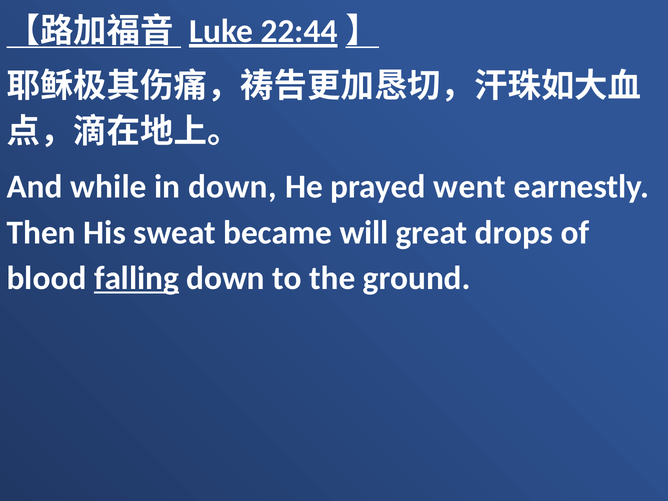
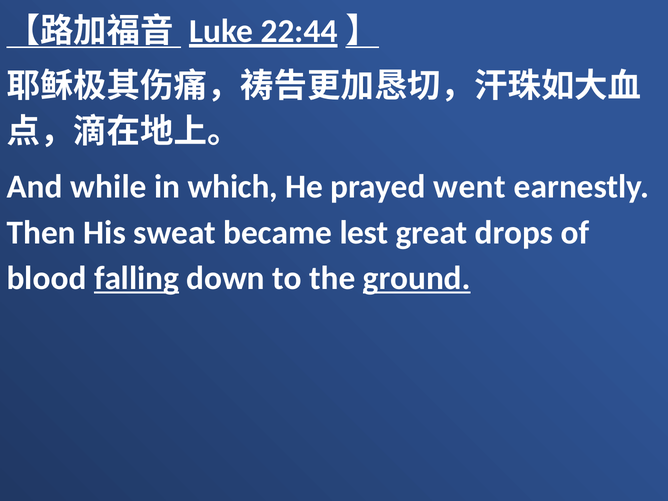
in down: down -> which (233, 187)
will: will -> lest (364, 233)
ground underline: none -> present (417, 278)
